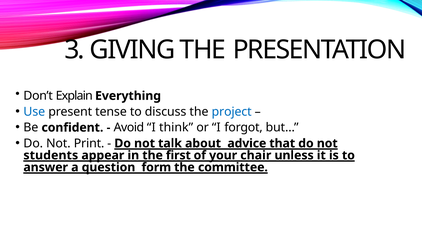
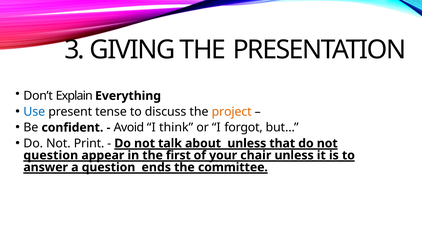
project colour: blue -> orange (232, 112)
about advice: advice -> unless (247, 144)
students: students -> question (51, 156)
form: form -> ends (156, 168)
